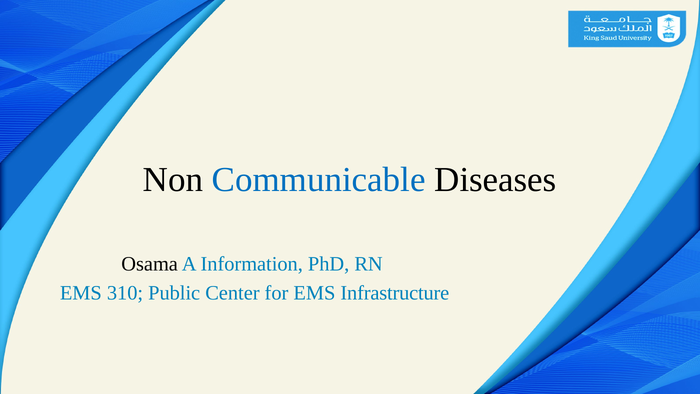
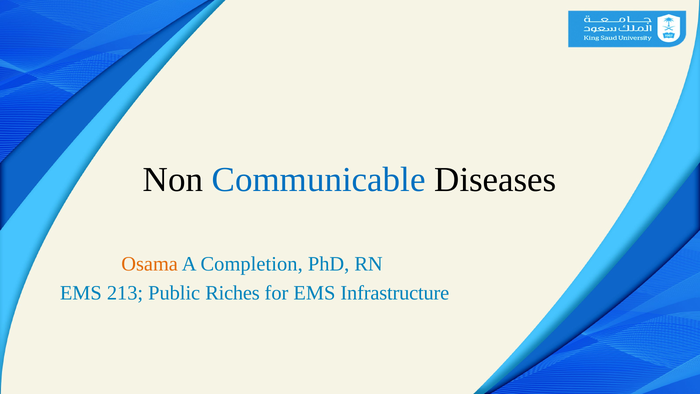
Osama colour: black -> orange (150, 264)
Information: Information -> Completion (252, 264)
310: 310 -> 213 (125, 293)
Center: Center -> Riches (233, 293)
